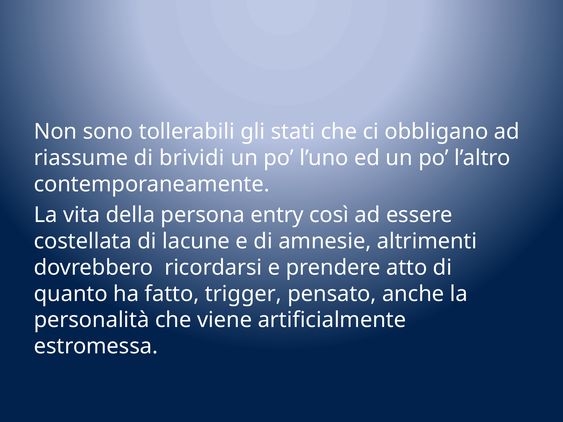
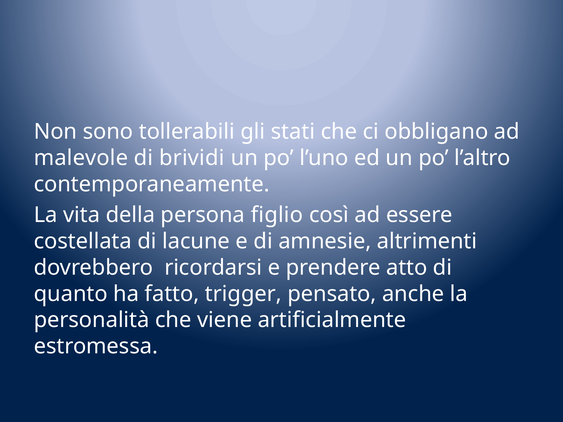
riassume: riassume -> malevole (81, 158)
entry: entry -> figlio (277, 215)
